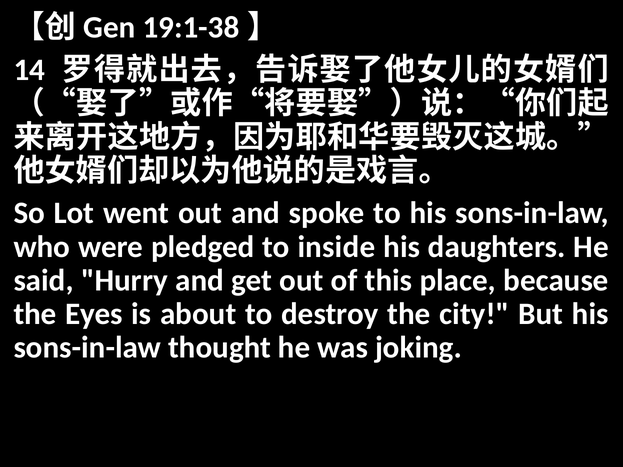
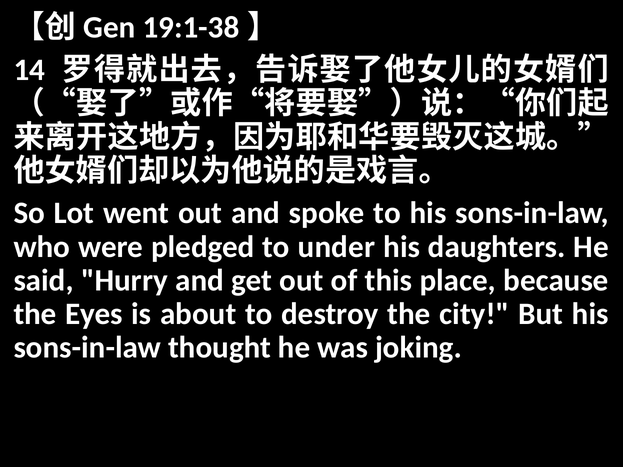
inside: inside -> under (336, 247)
